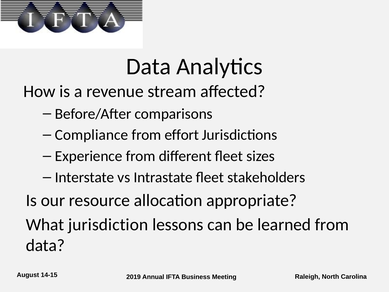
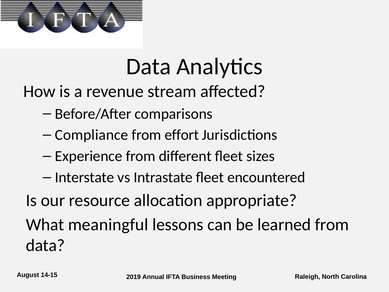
stakeholders: stakeholders -> encountered (266, 177)
jurisdiction: jurisdiction -> meaningful (108, 225)
